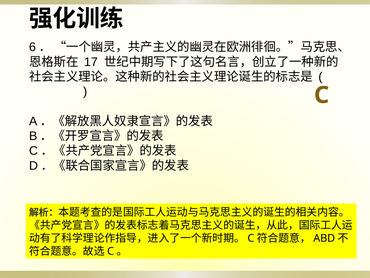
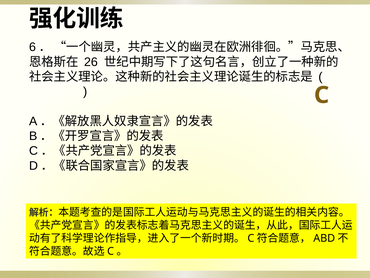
17: 17 -> 26 (91, 62)
